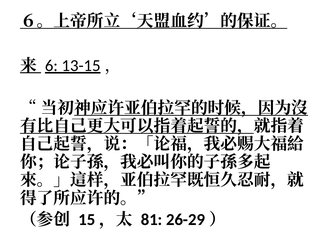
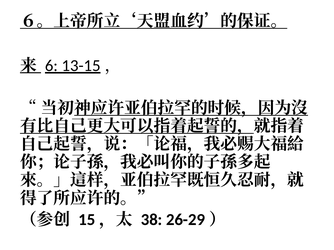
81: 81 -> 38 (152, 220)
